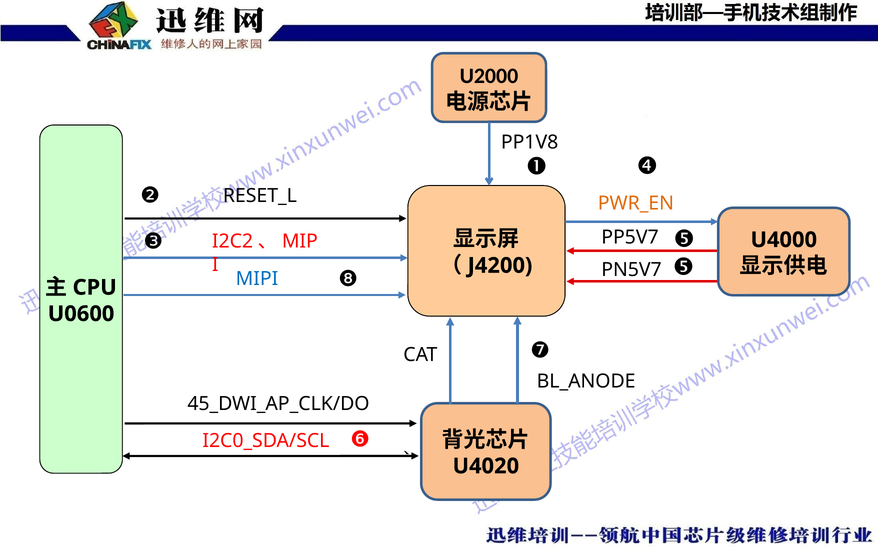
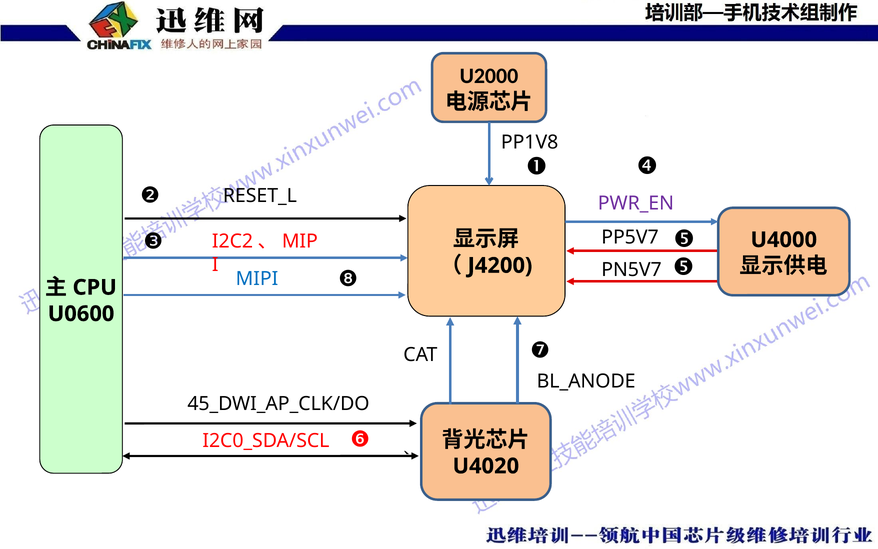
PWR_EN colour: orange -> purple (636, 203)
